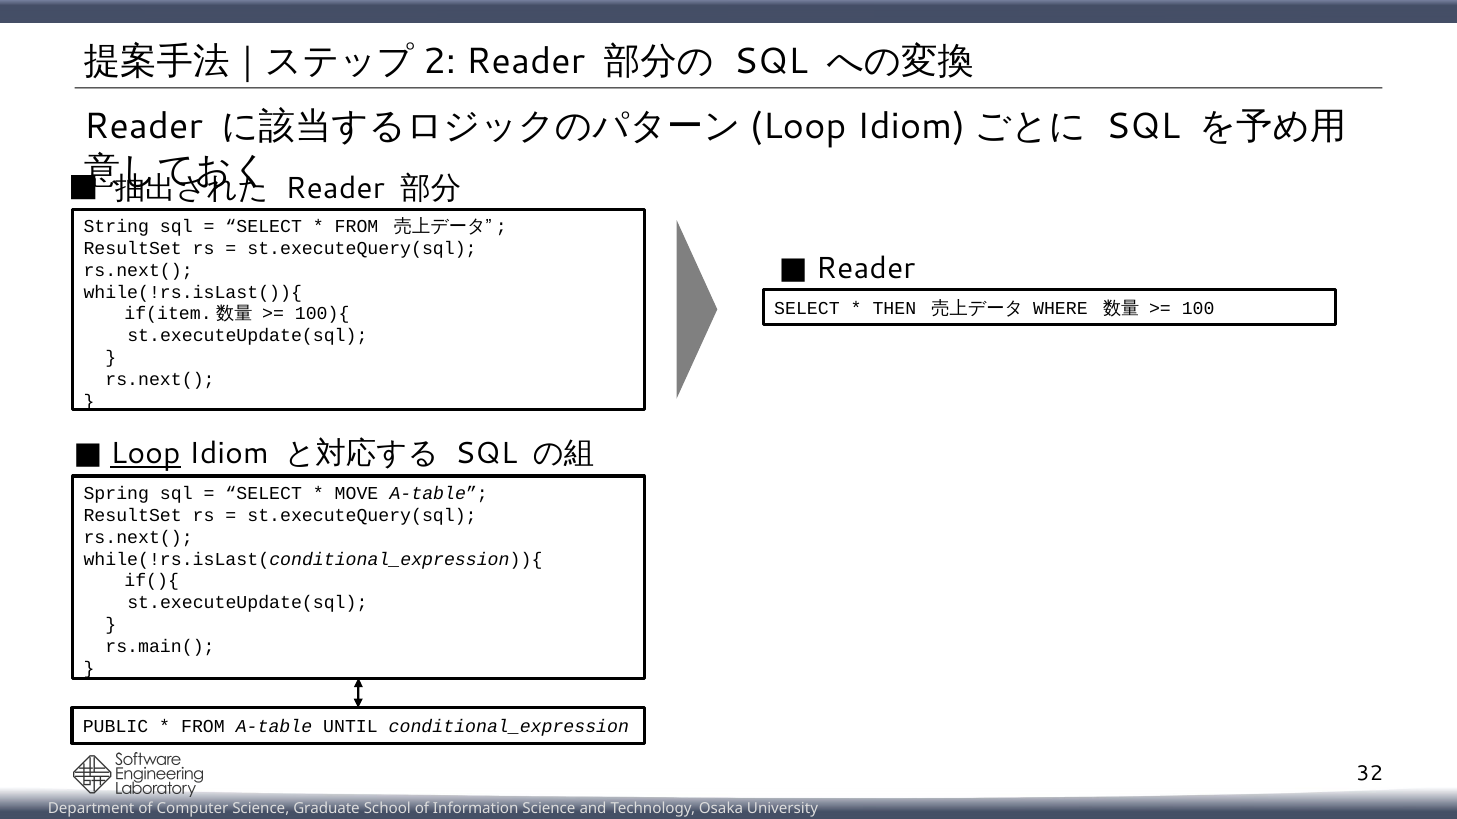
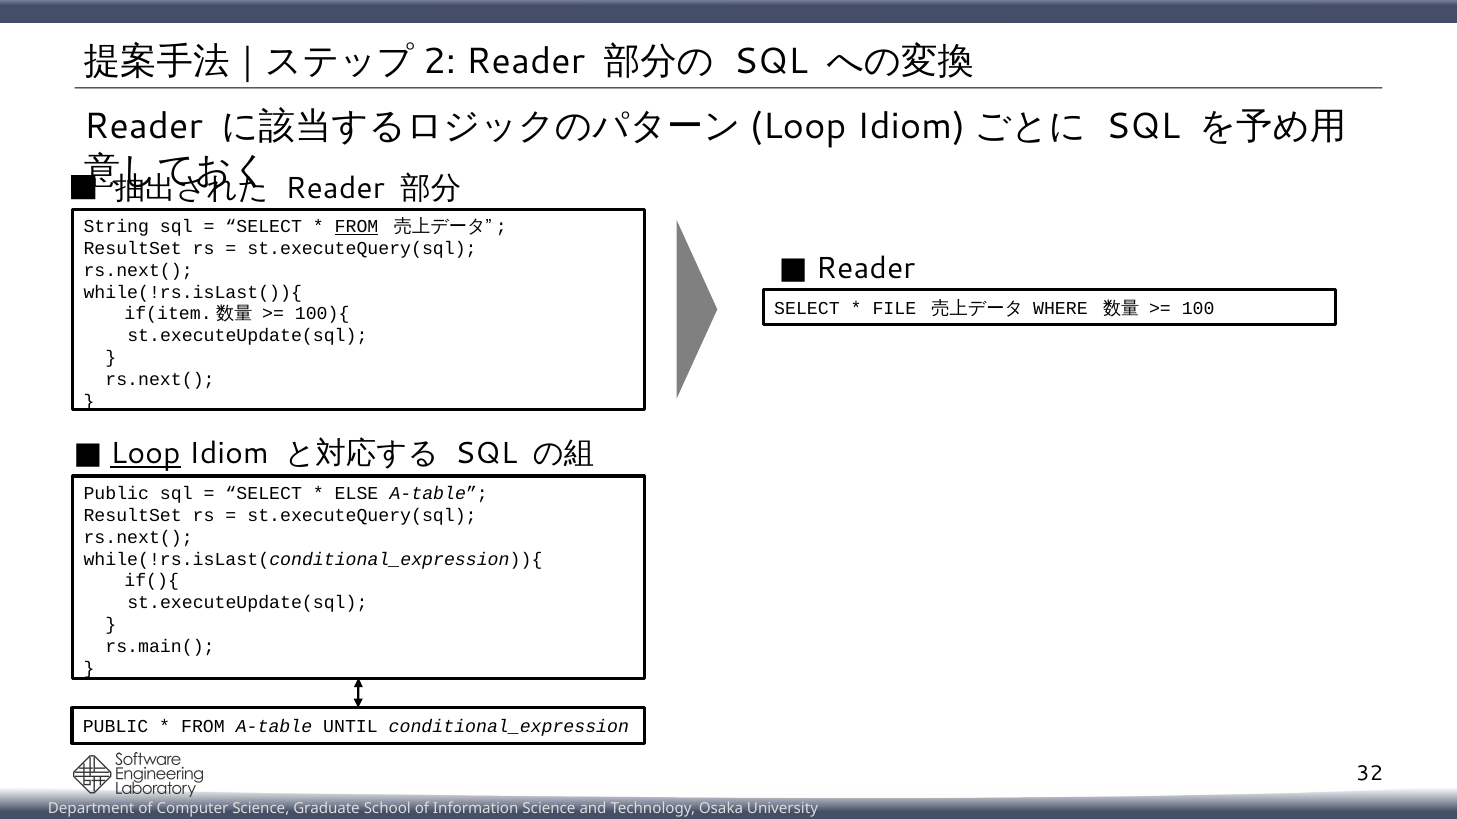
FROM underline: none -> present (357, 227)
THEN: THEN -> FILE (894, 308)
Spring: Spring -> Public (116, 494)
MOVE: MOVE -> ELSE (357, 494)
